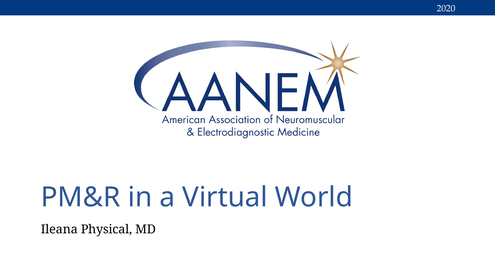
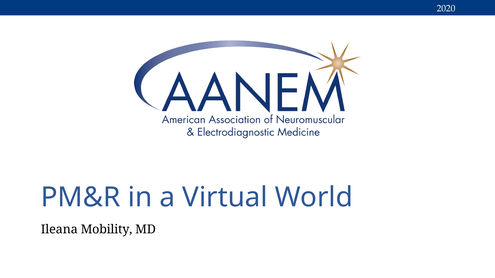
Physical: Physical -> Mobility (107, 230)
